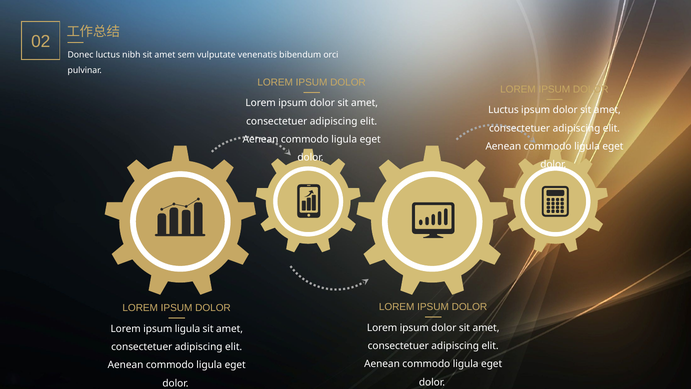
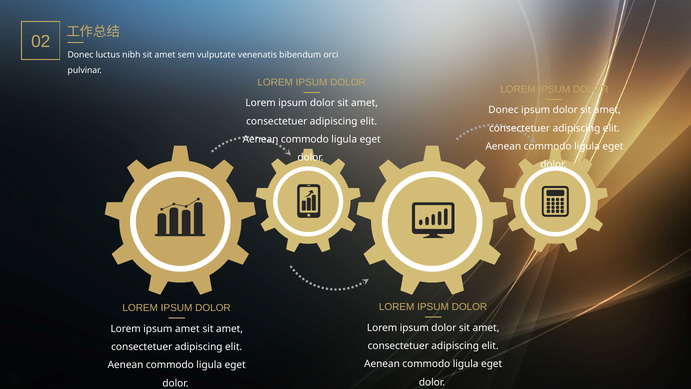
Luctus: Luctus -> Donec (503, 110)
ipsum ligula: ligula -> amet (187, 329)
